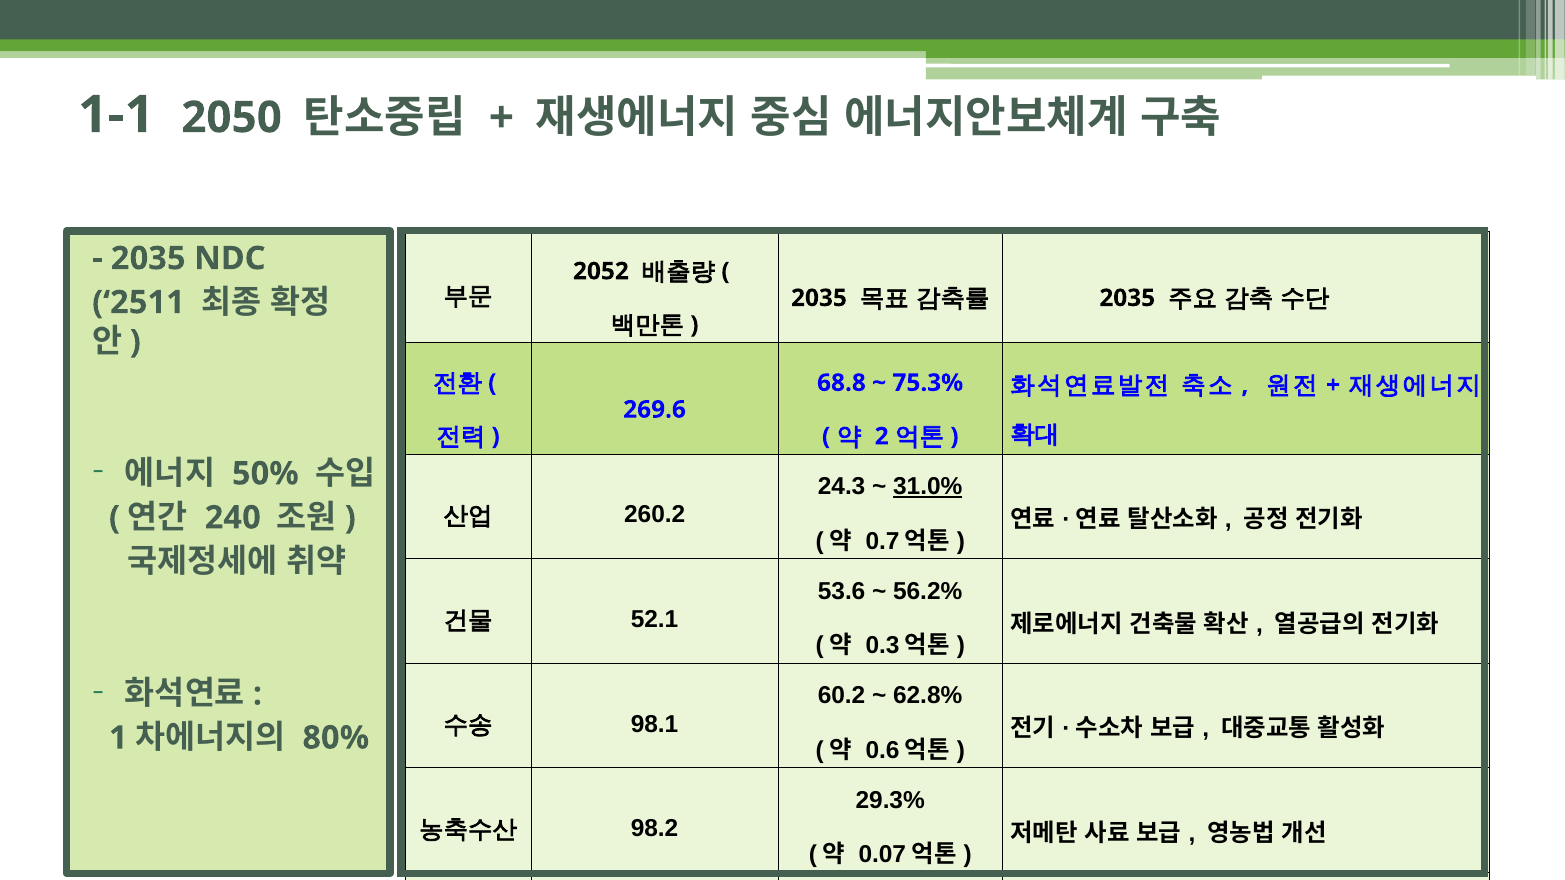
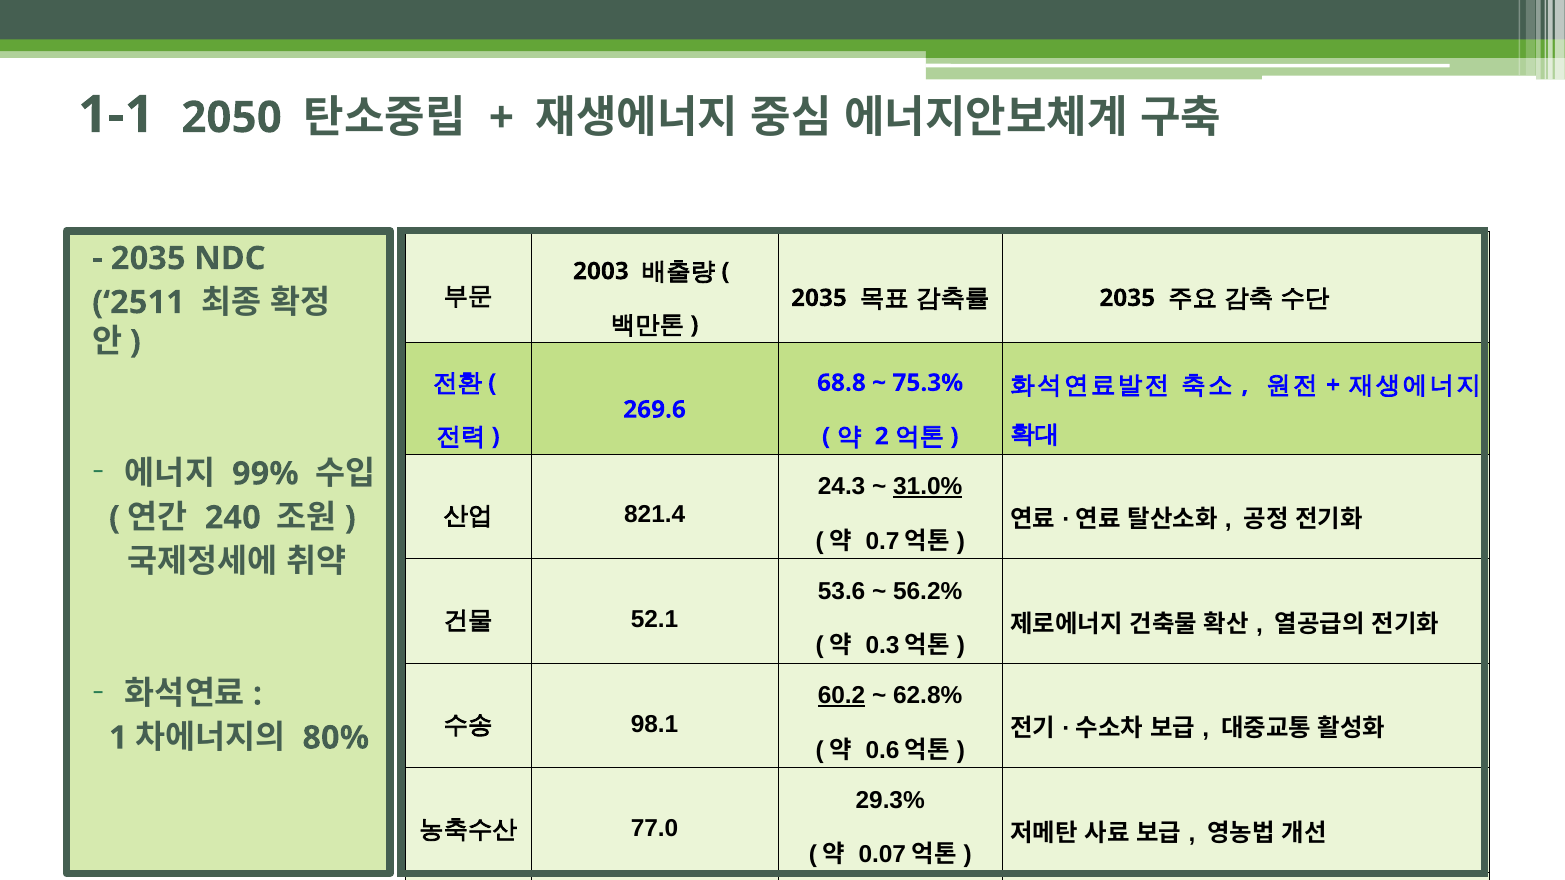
2052: 2052 -> 2003 (601, 271)
50%: 50% -> 99% (265, 474)
260.2: 260.2 -> 821.4 (655, 515)
60.2 underline: none -> present (842, 696)
98.2: 98.2 -> 77.0 (655, 829)
